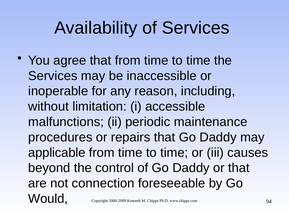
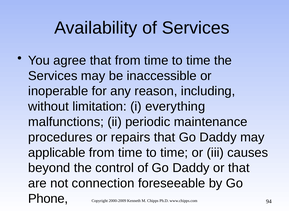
accessible: accessible -> everything (175, 107)
Would: Would -> Phone (48, 199)
